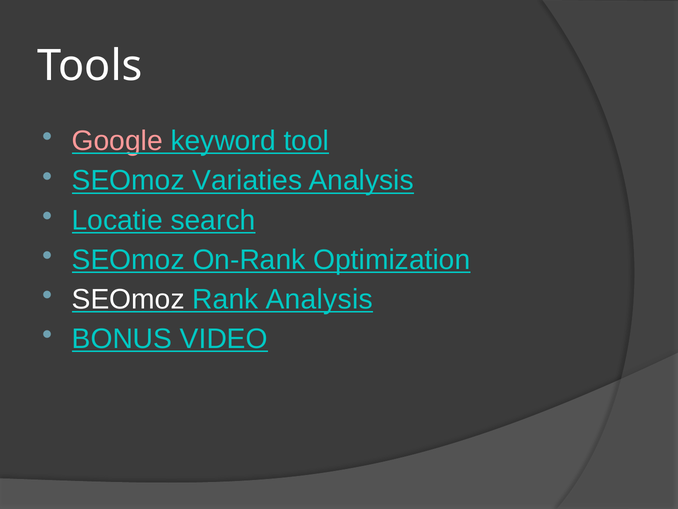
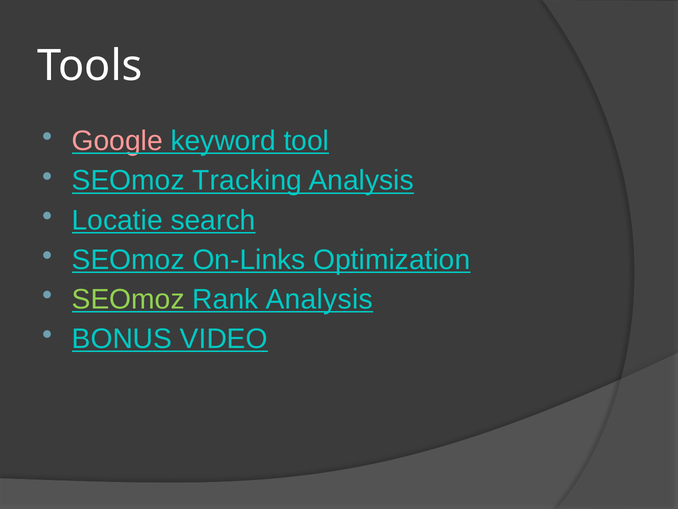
Variaties: Variaties -> Tracking (247, 180)
On-Rank: On-Rank -> On-Links (249, 260)
SEOmoz colour: white -> light green (128, 299)
